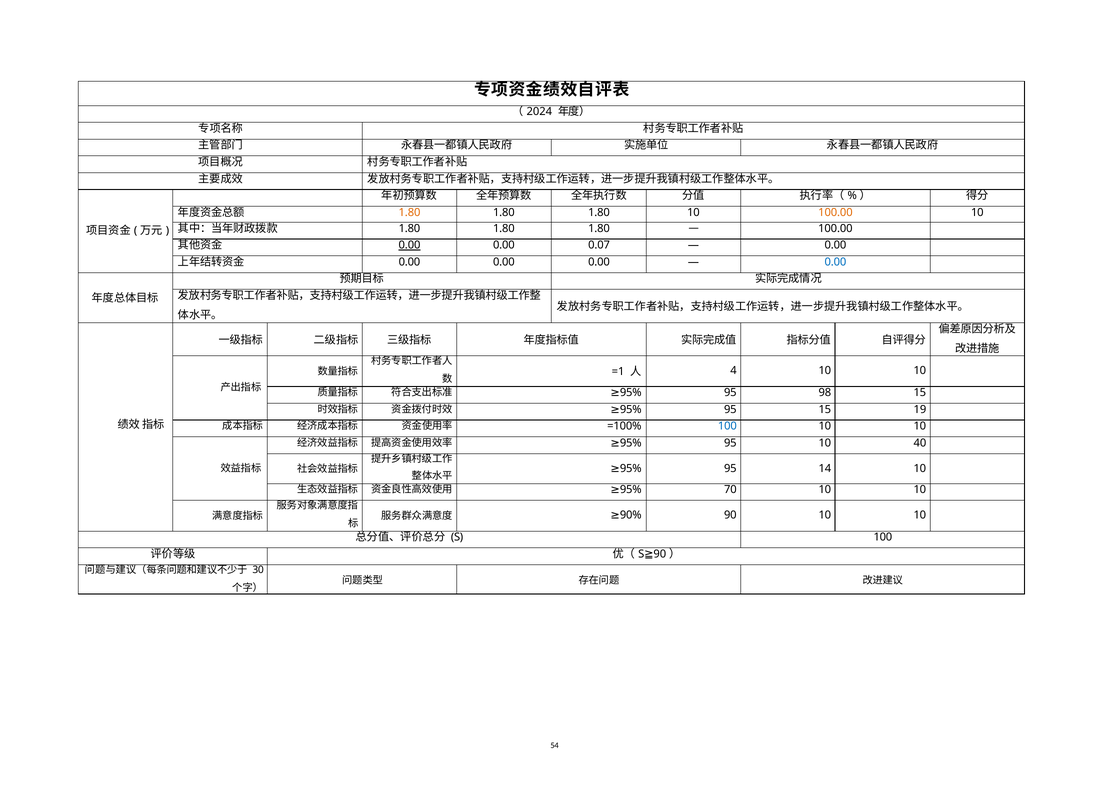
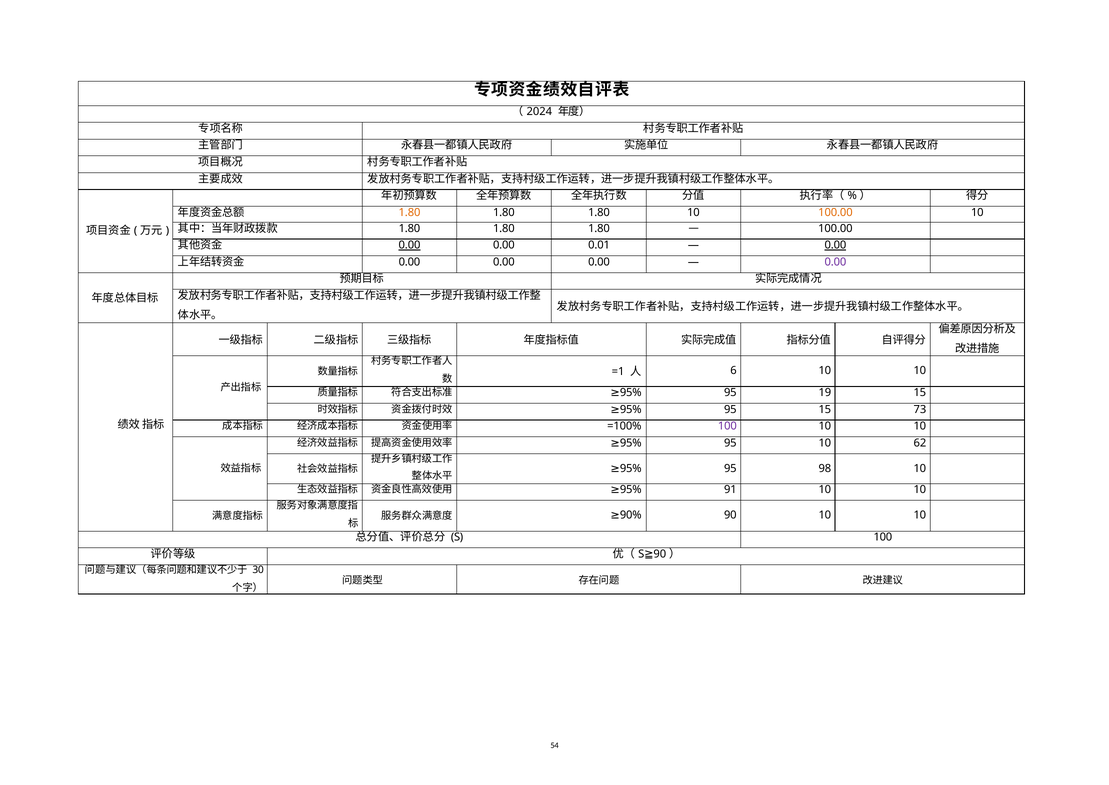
0.07: 0.07 -> 0.01 (599, 245)
0.00 underline: none -> present (835, 245)
0.00 colour: blue -> purple (835, 262)
4: 4 -> 6 (733, 371)
98: 98 -> 19 (825, 393)
19: 19 -> 73 (920, 409)
100 colour: blue -> purple (727, 426)
40: 40 -> 62 (920, 443)
14: 14 -> 98 (825, 469)
70: 70 -> 91 (730, 490)
